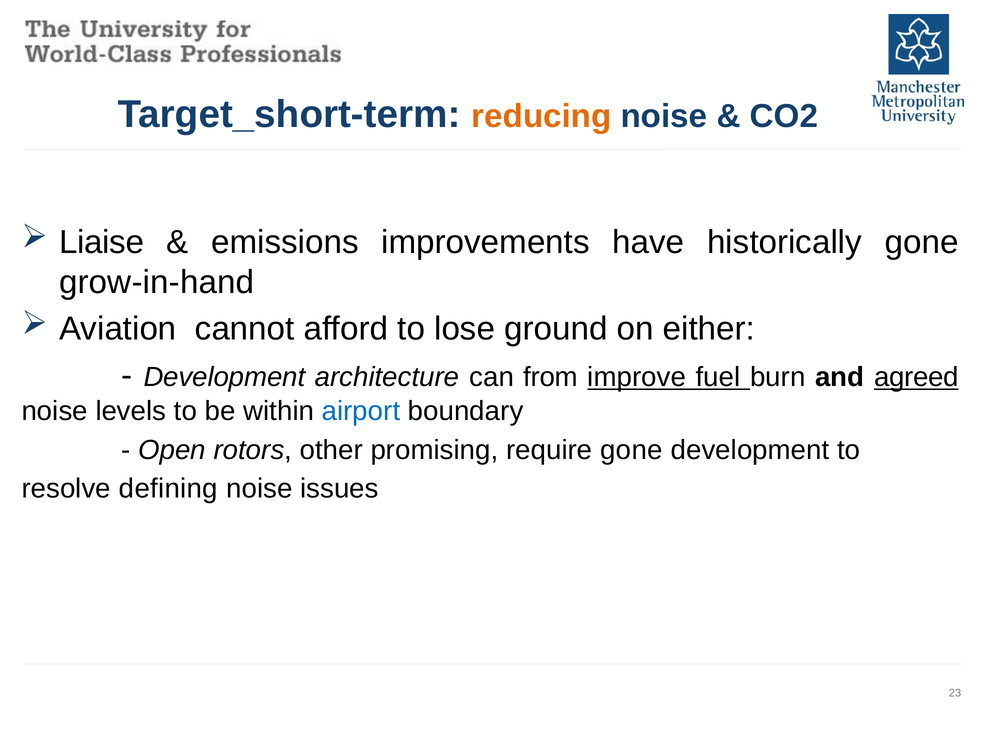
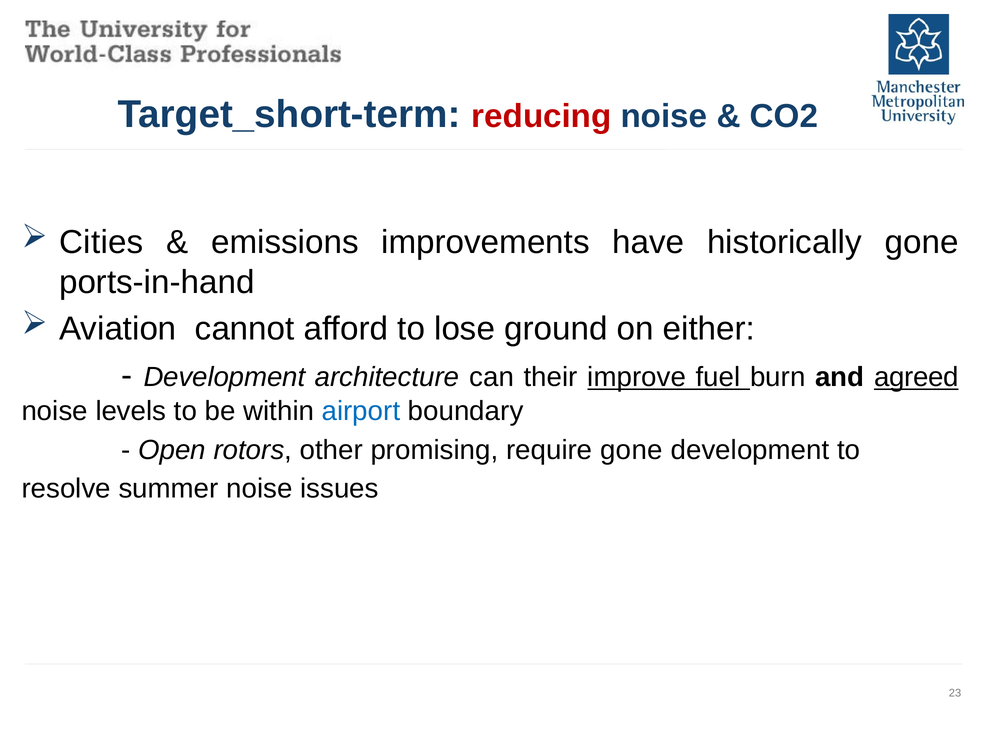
reducing colour: orange -> red (541, 116)
Liaise: Liaise -> Cities (101, 242)
grow-in-hand: grow-in-hand -> ports-in-hand (157, 282)
from: from -> their (551, 377)
defining: defining -> summer (169, 489)
